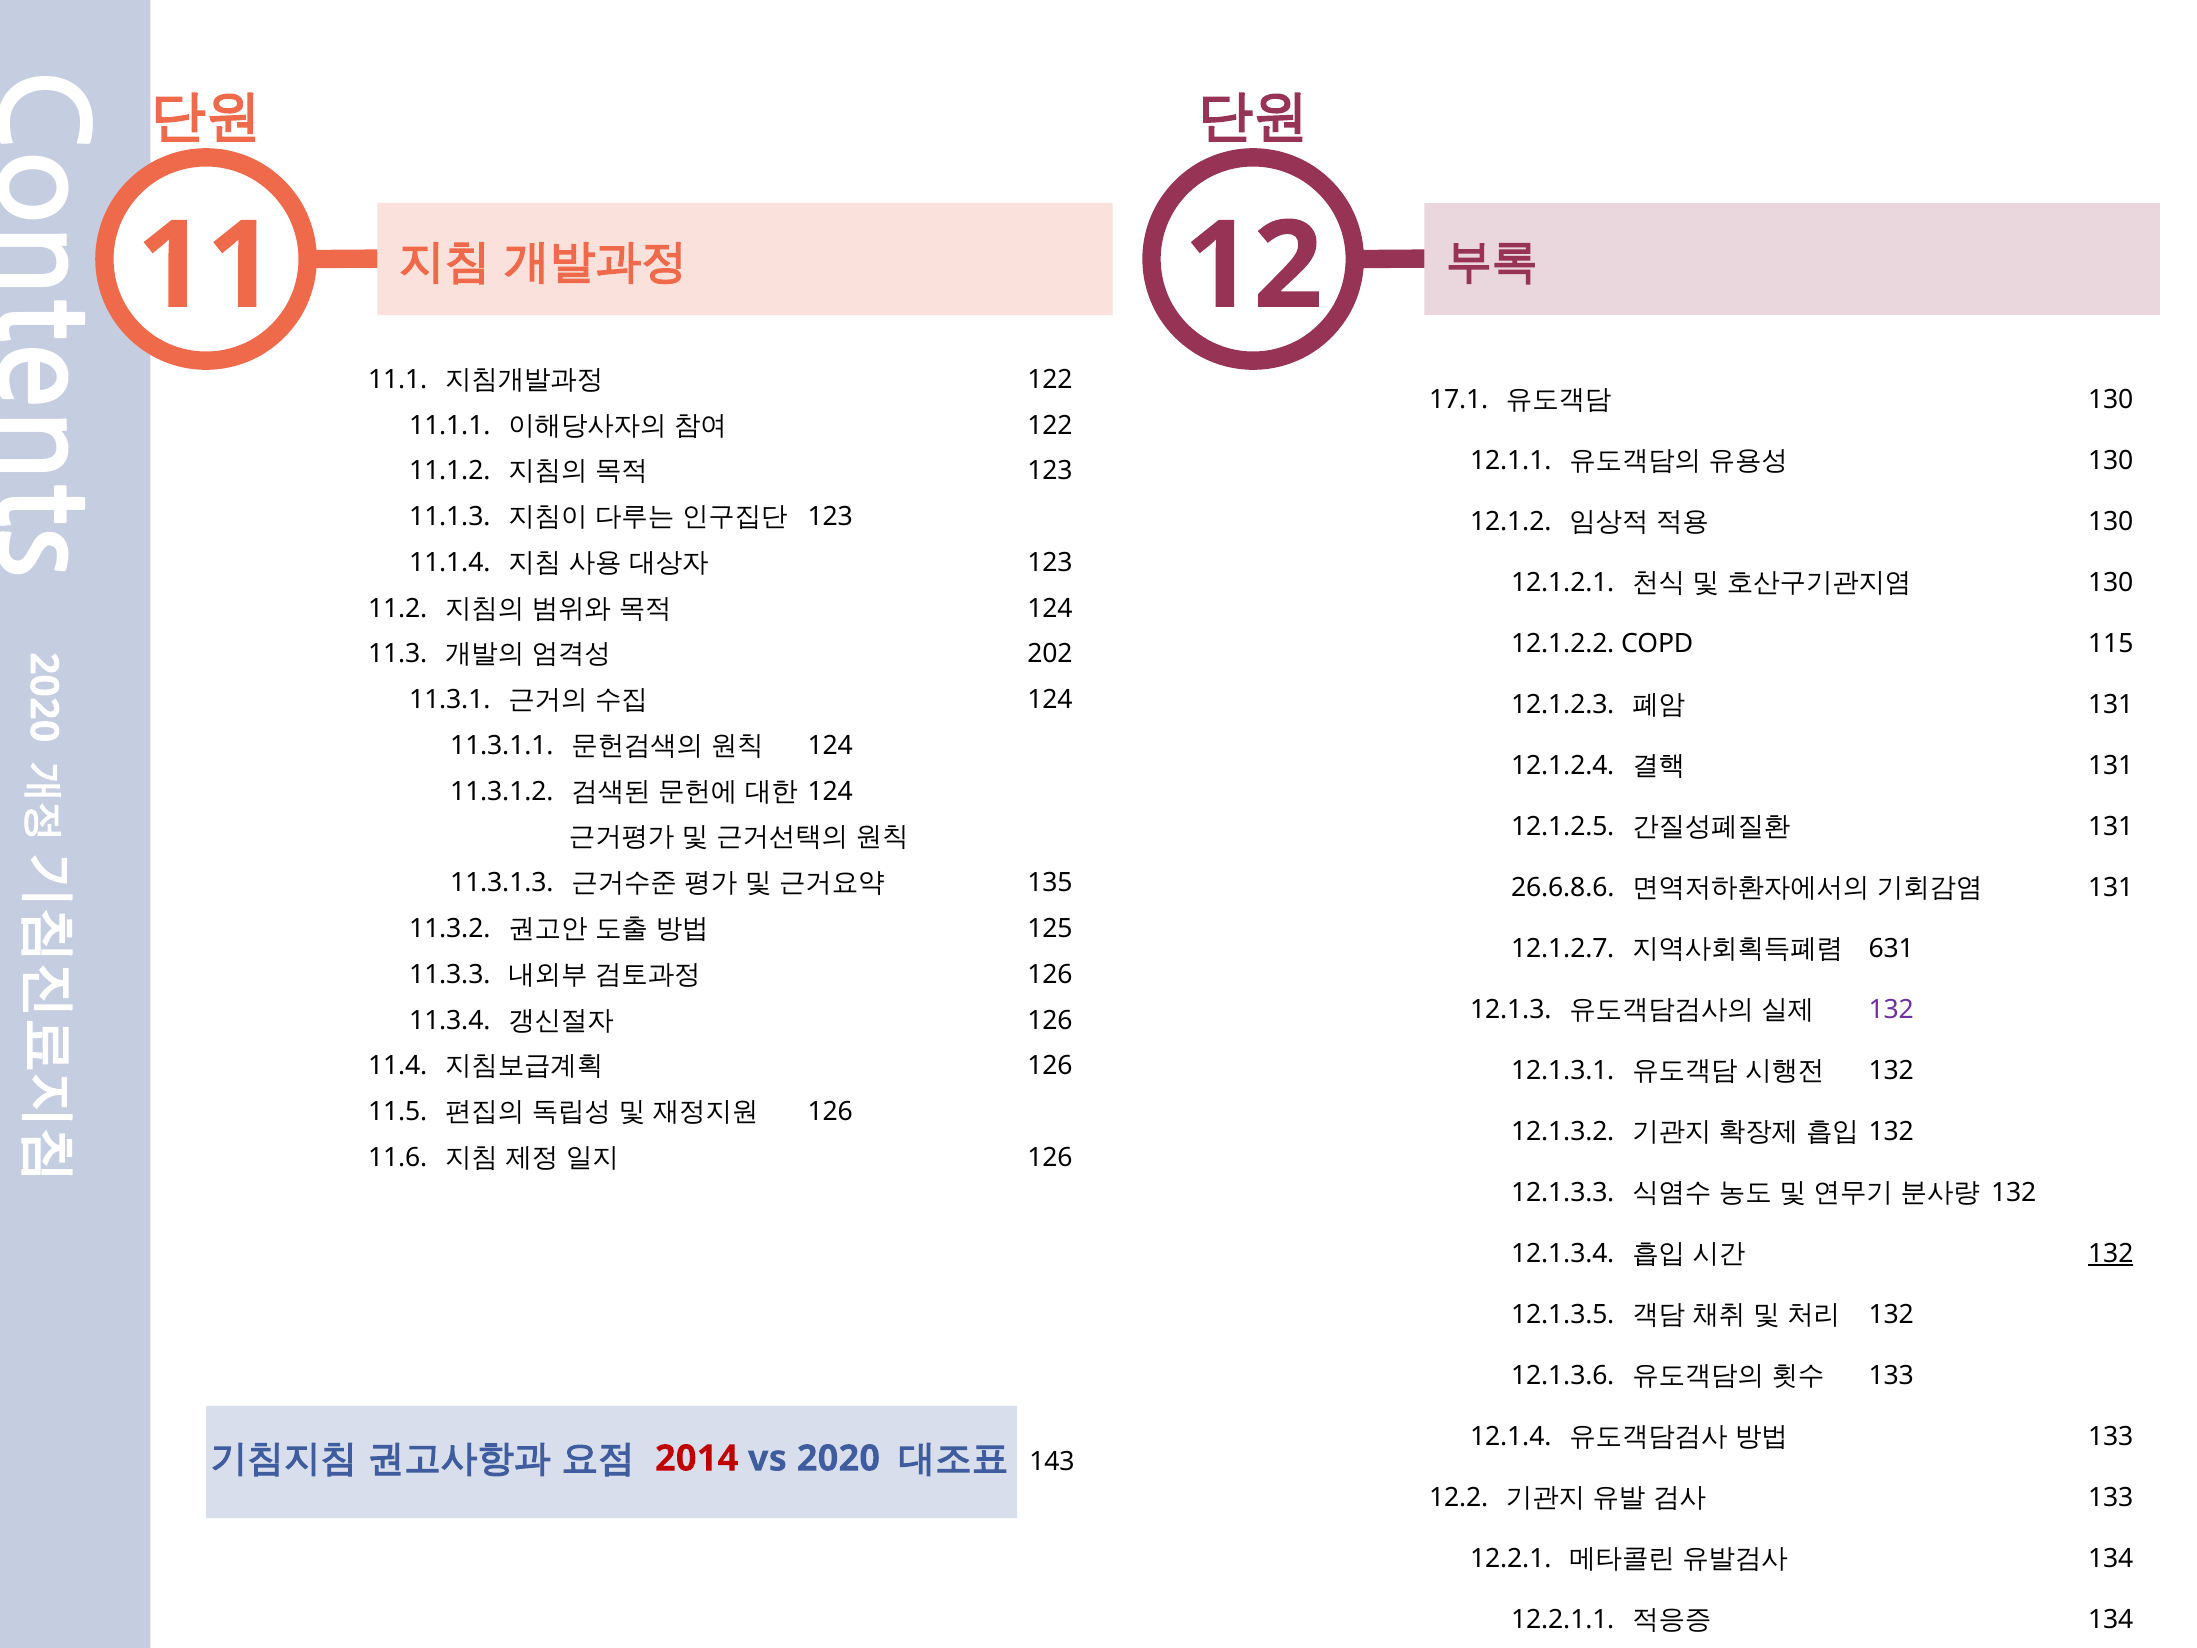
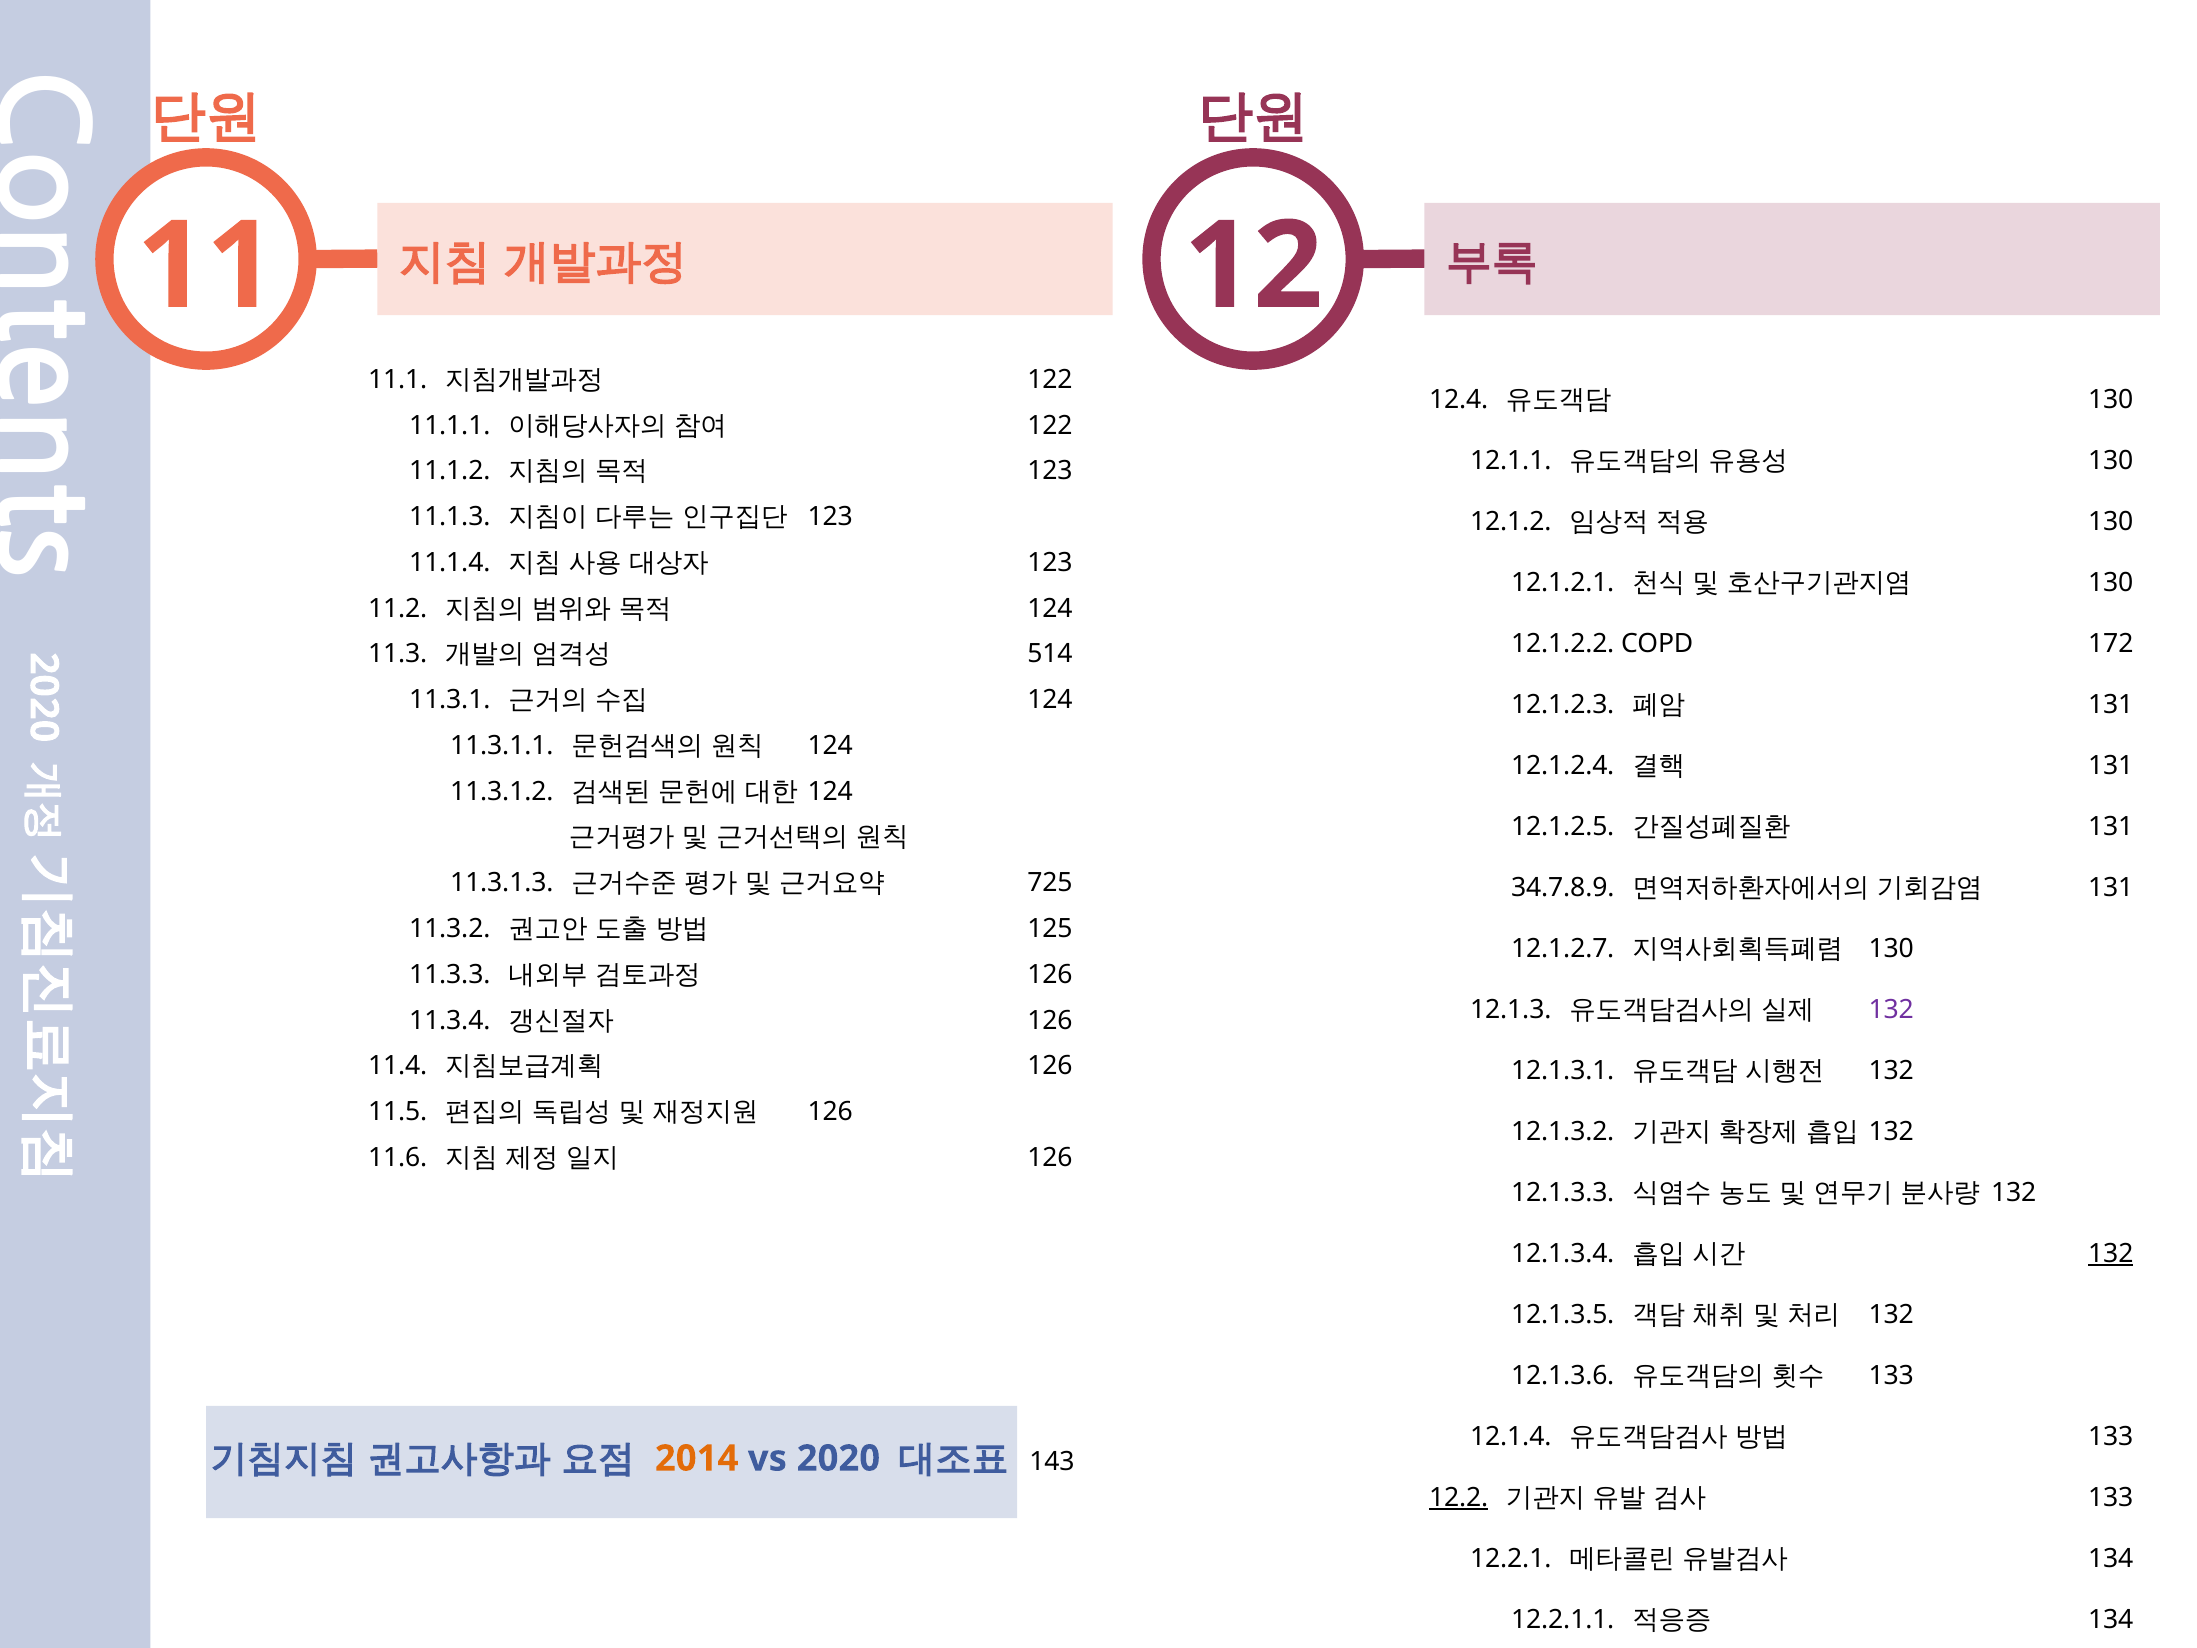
17.1: 17.1 -> 12.4 (1459, 400)
115: 115 -> 172 (2111, 644)
202: 202 -> 514 (1050, 654)
135: 135 -> 725 (1050, 883)
26.6.8.6: 26.6.8.6 -> 34.7.8.9 (1563, 887)
631: 631 -> 130 (1891, 948)
2014 colour: red -> orange (697, 1458)
12.2 underline: none -> present (1459, 1497)
